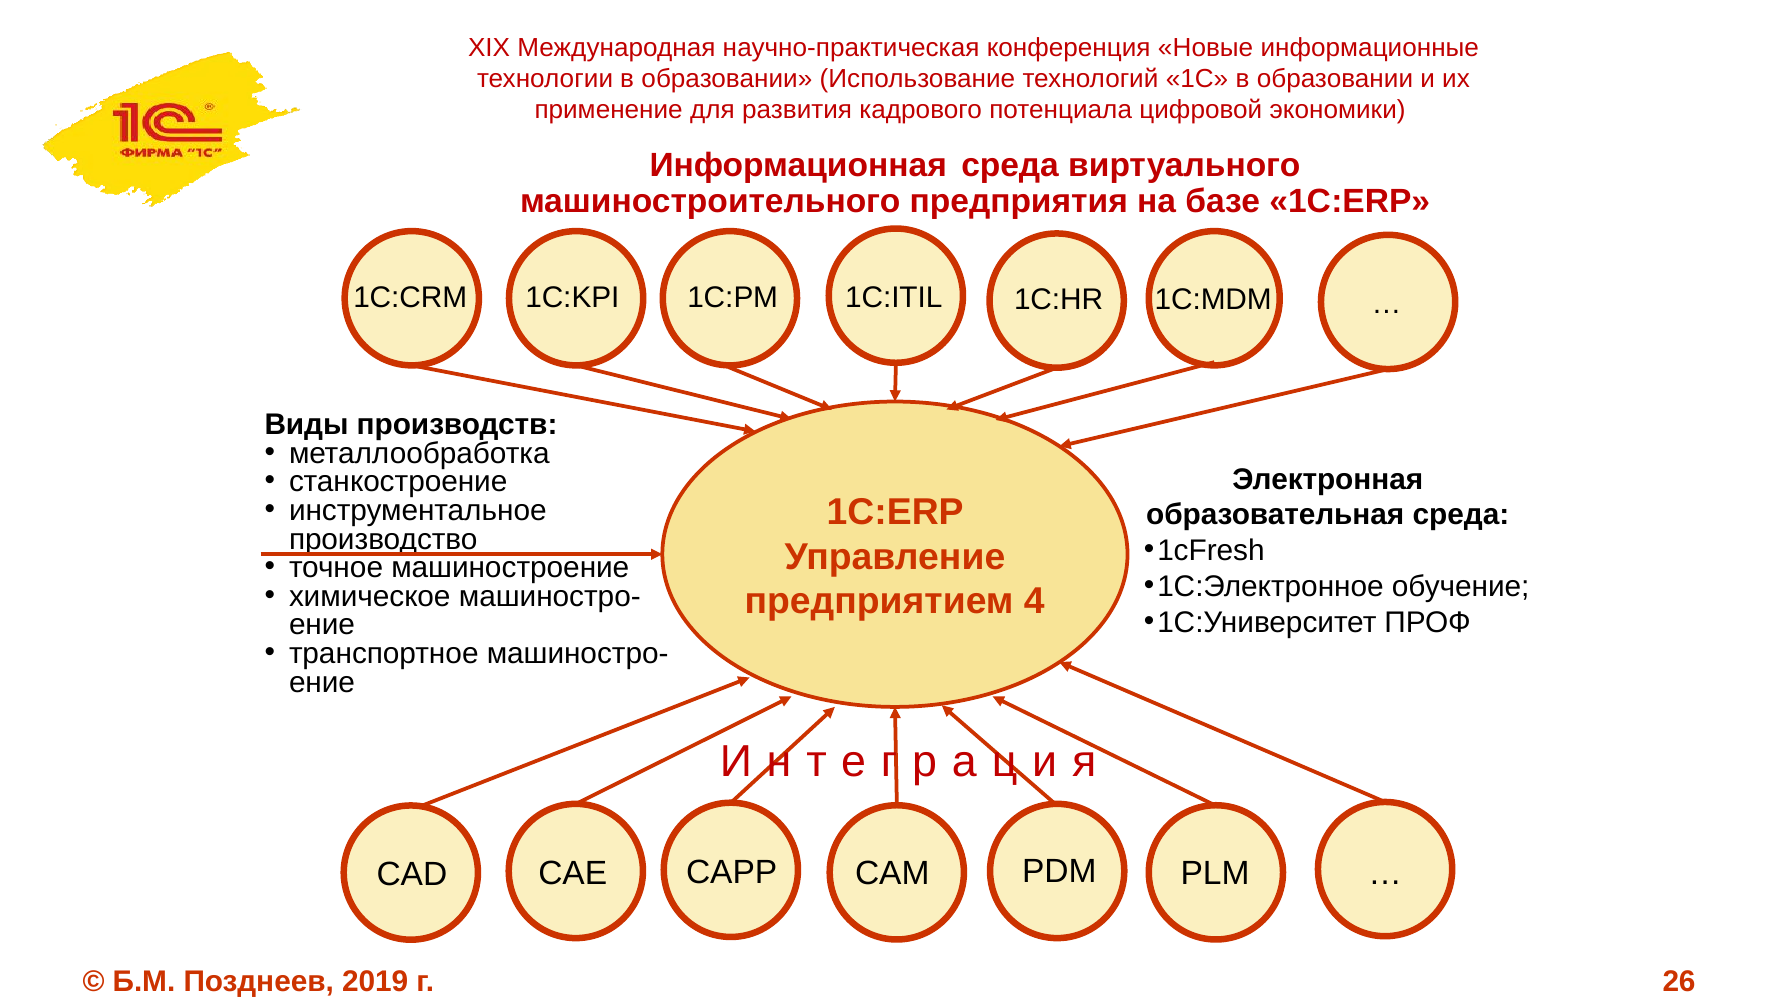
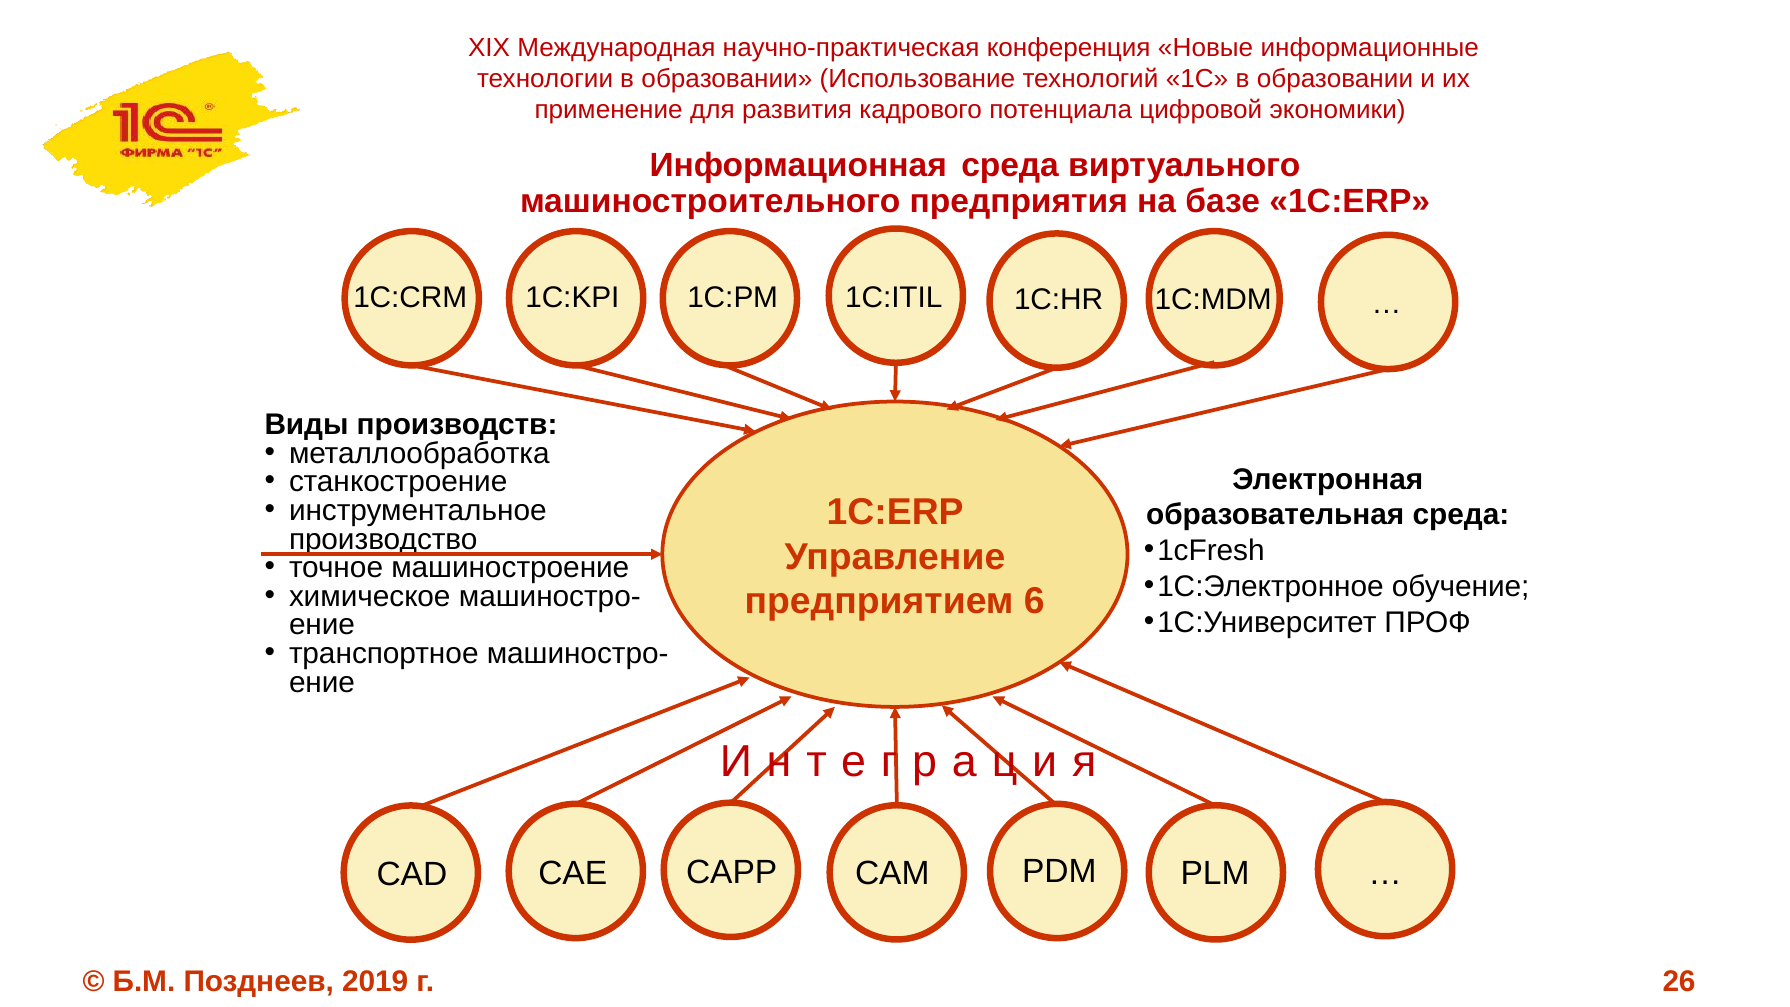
4: 4 -> 6 (1034, 601)
